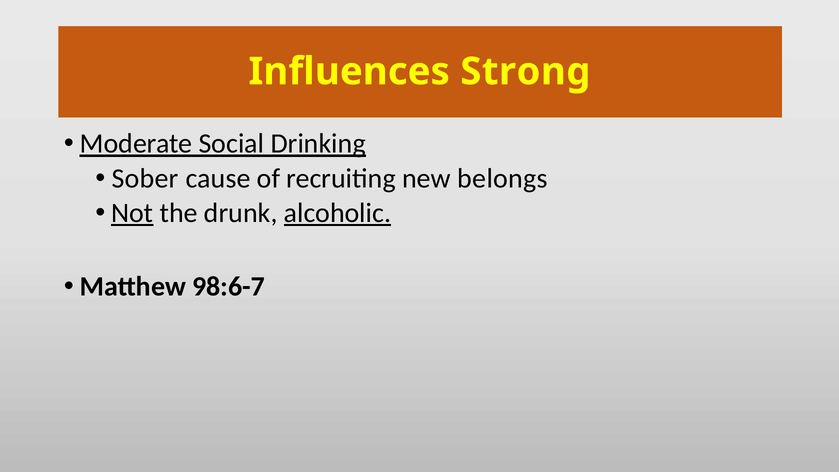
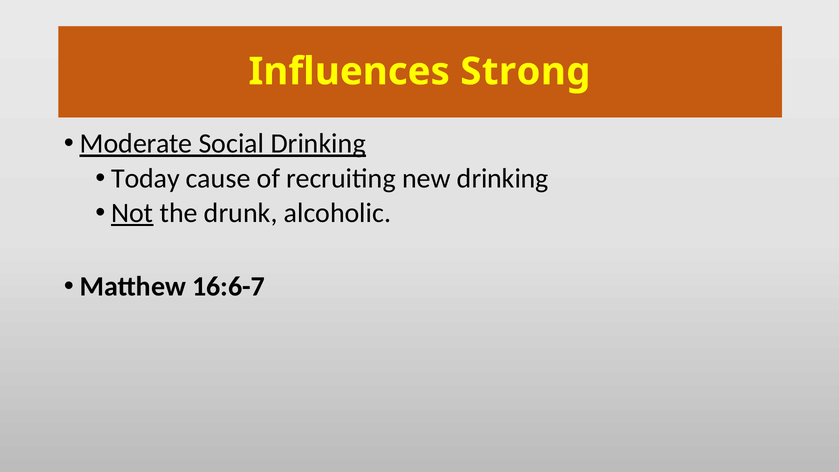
Sober: Sober -> Today (145, 178)
new belongs: belongs -> drinking (503, 178)
alcoholic underline: present -> none (337, 213)
98:6-7: 98:6-7 -> 16:6-7 (229, 286)
